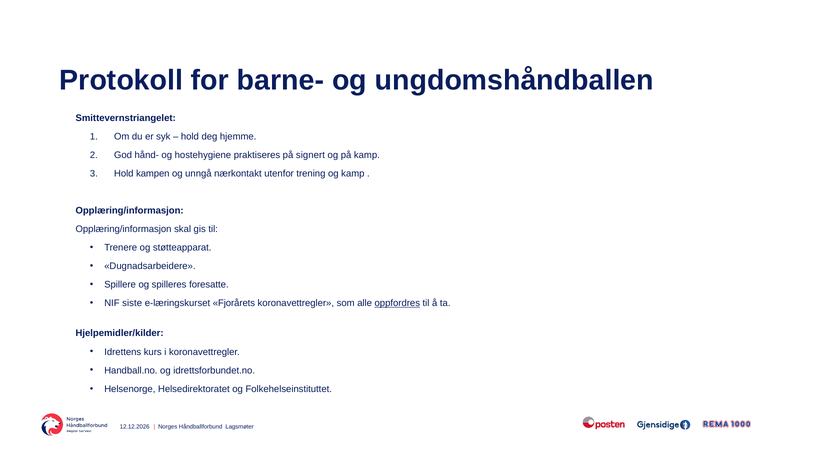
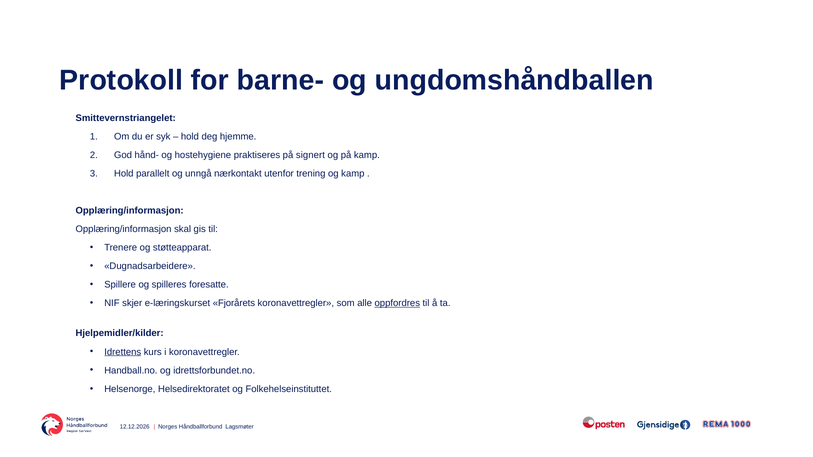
kampen: kampen -> parallelt (153, 174)
siste: siste -> skjer (132, 303)
Idrettens underline: none -> present (123, 352)
